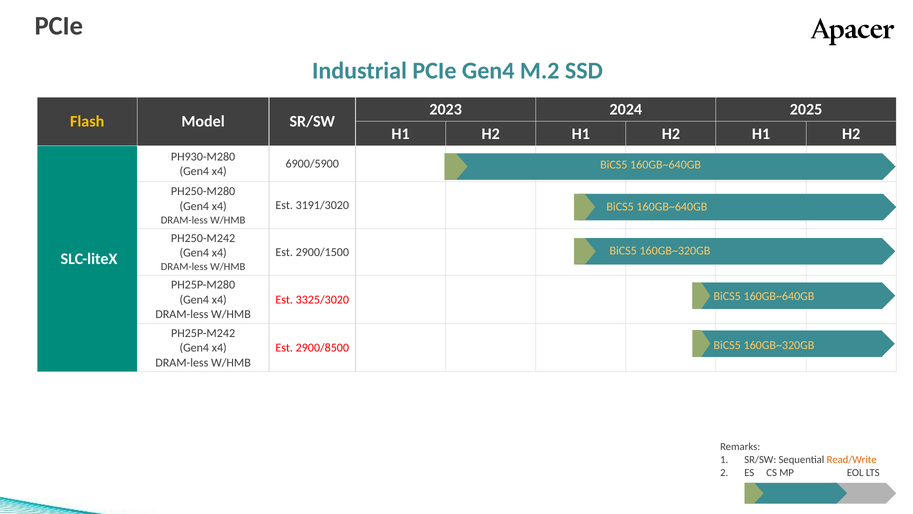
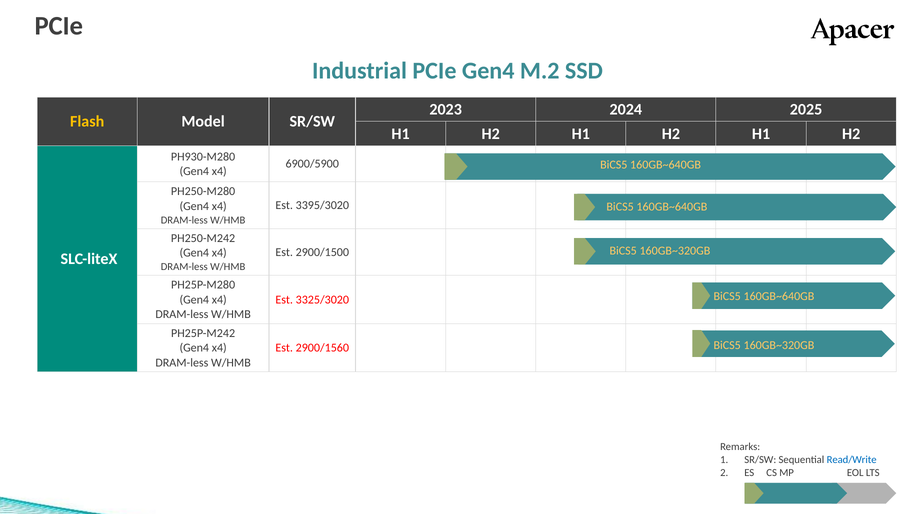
3191/3020: 3191/3020 -> 3395/3020 (322, 205)
2900/8500: 2900/8500 -> 2900/1560 (322, 348)
Read/Write colour: orange -> blue (852, 459)
